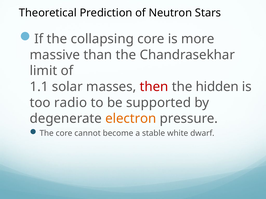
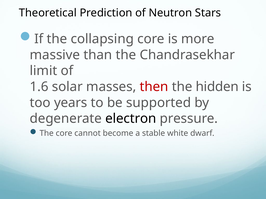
1.1: 1.1 -> 1.6 (39, 87)
radio: radio -> years (71, 103)
electron colour: orange -> black (131, 119)
